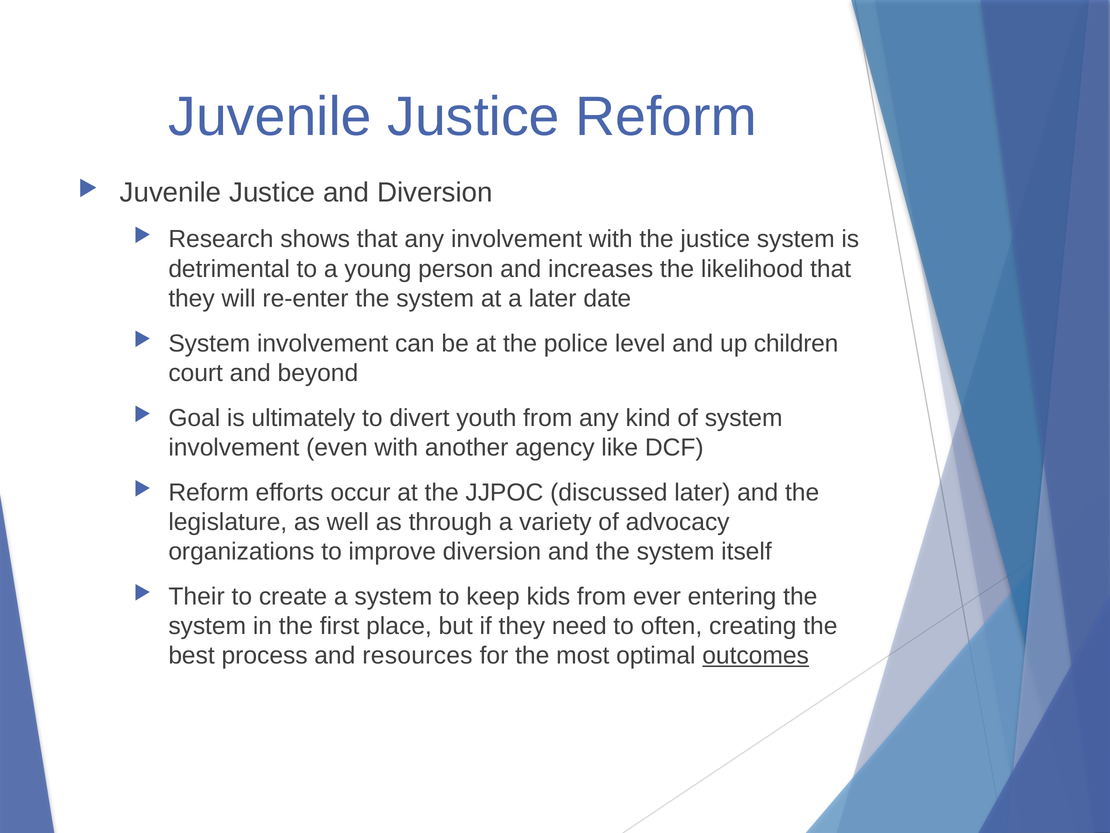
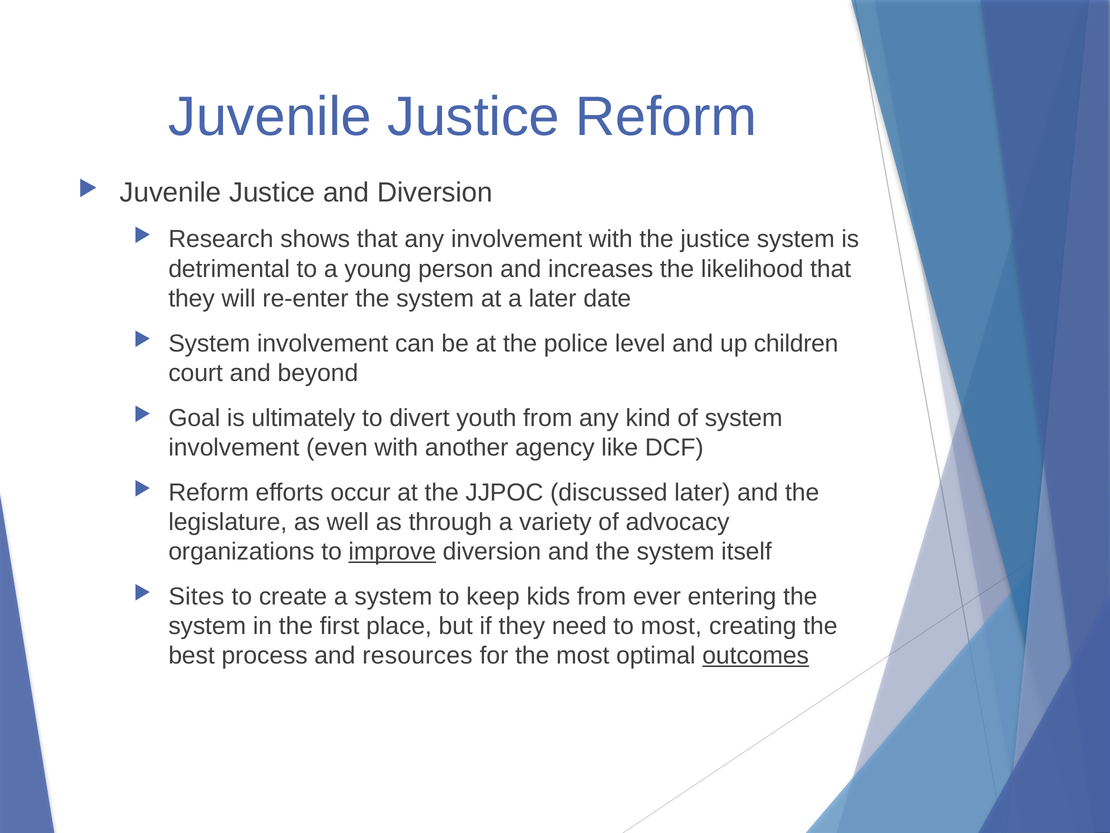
improve underline: none -> present (392, 551)
Their: Their -> Sites (196, 596)
to often: often -> most (671, 626)
